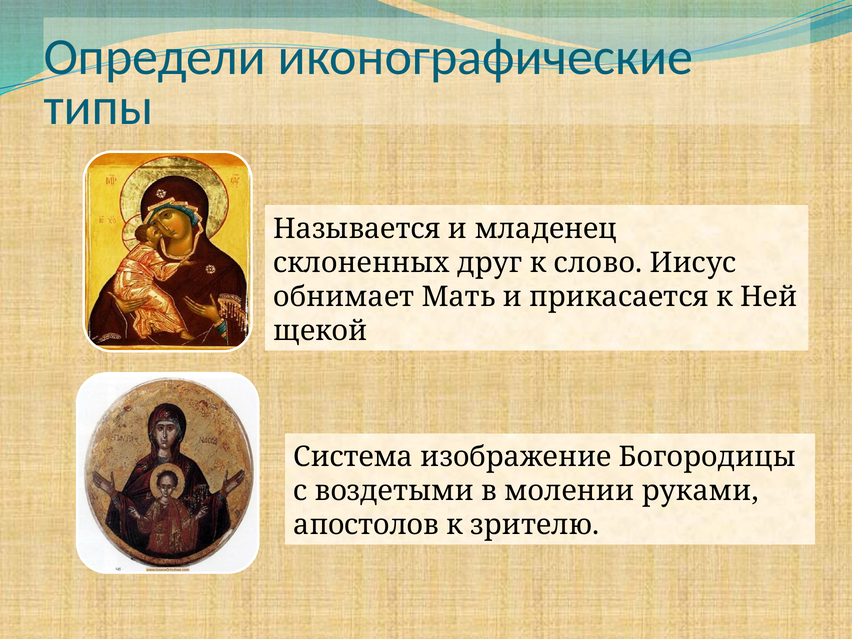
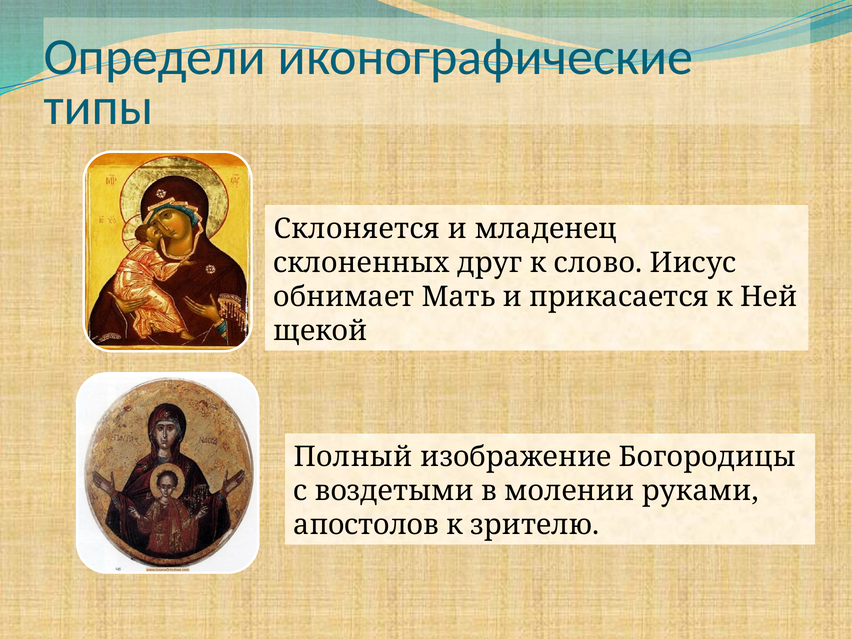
Называется: Называется -> Склоняется (357, 229)
Система: Система -> Полный (353, 457)
